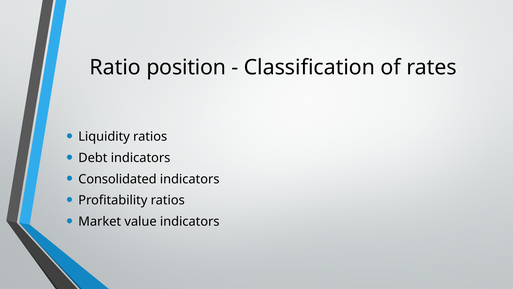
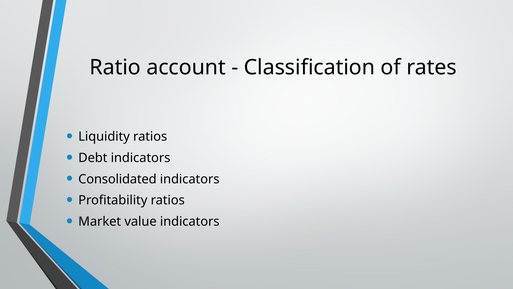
position: position -> account (186, 67)
